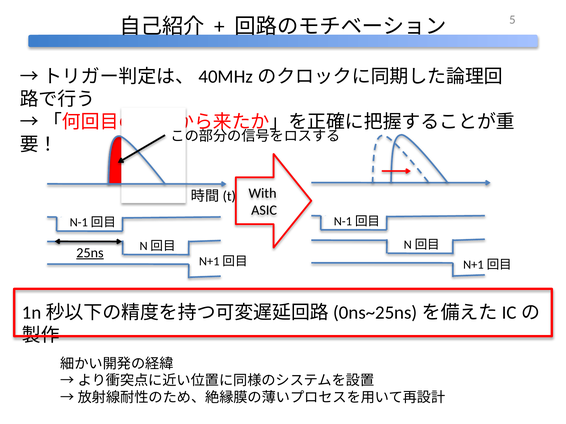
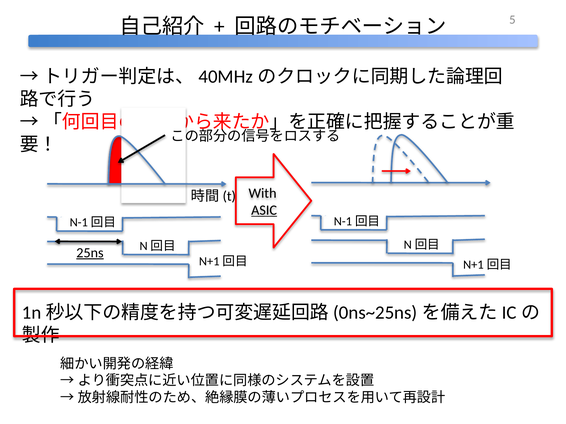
ASIC underline: none -> present (264, 210)
